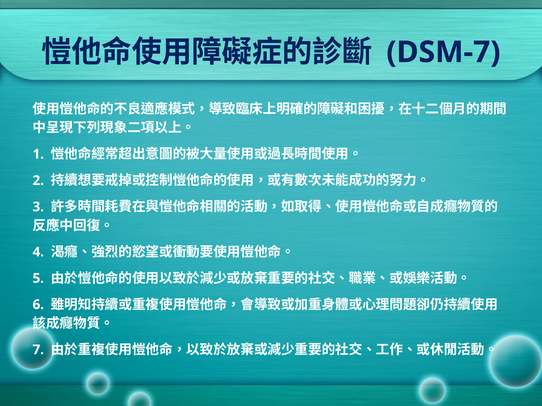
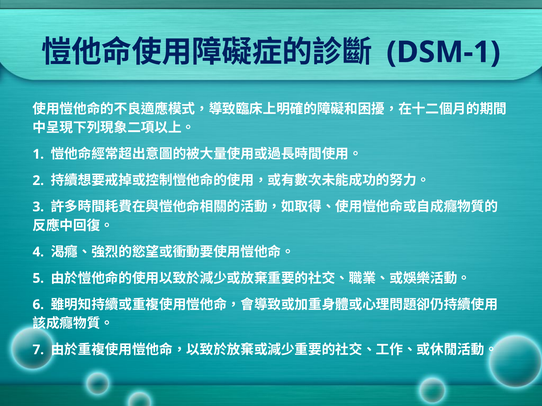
DSM-7: DSM-7 -> DSM-1 (443, 52)
